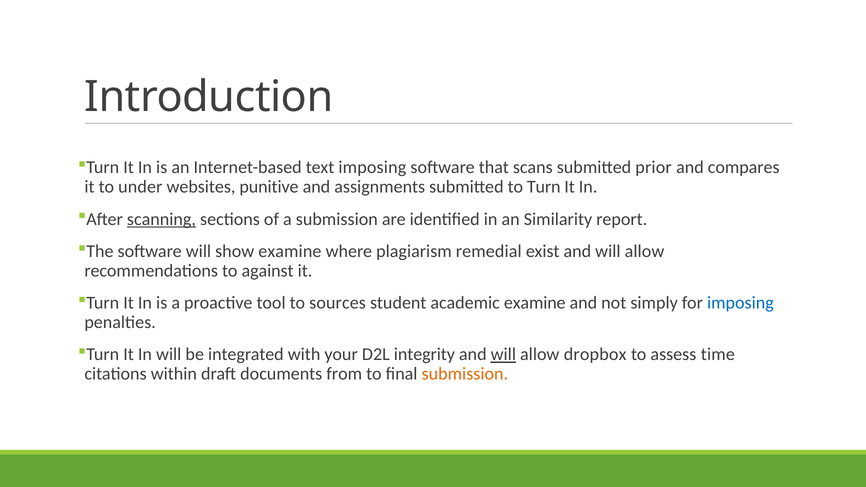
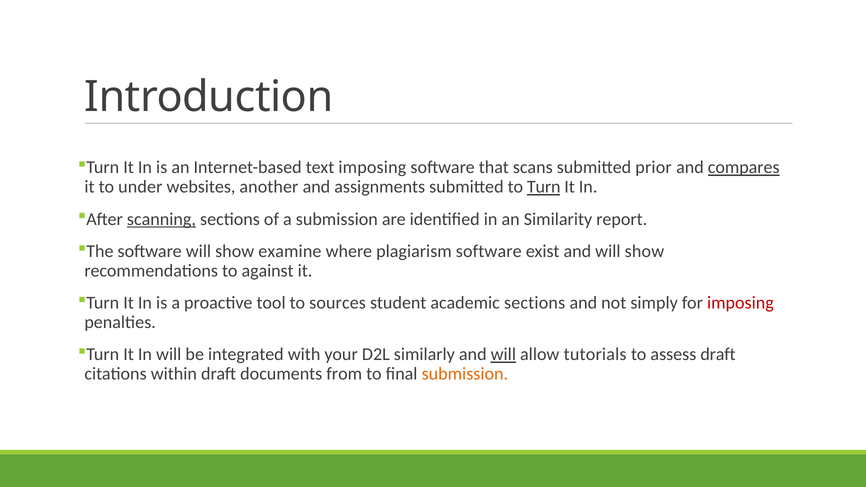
compares underline: none -> present (744, 168)
punitive: punitive -> another (269, 187)
Turn underline: none -> present (544, 187)
plagiarism remedial: remedial -> software (489, 251)
exist and will allow: allow -> show (644, 251)
academic examine: examine -> sections (535, 303)
imposing colour: blue -> red (740, 303)
integrity: integrity -> similarly (424, 355)
dropbox: dropbox -> tutorials (595, 355)
assess time: time -> draft (718, 355)
